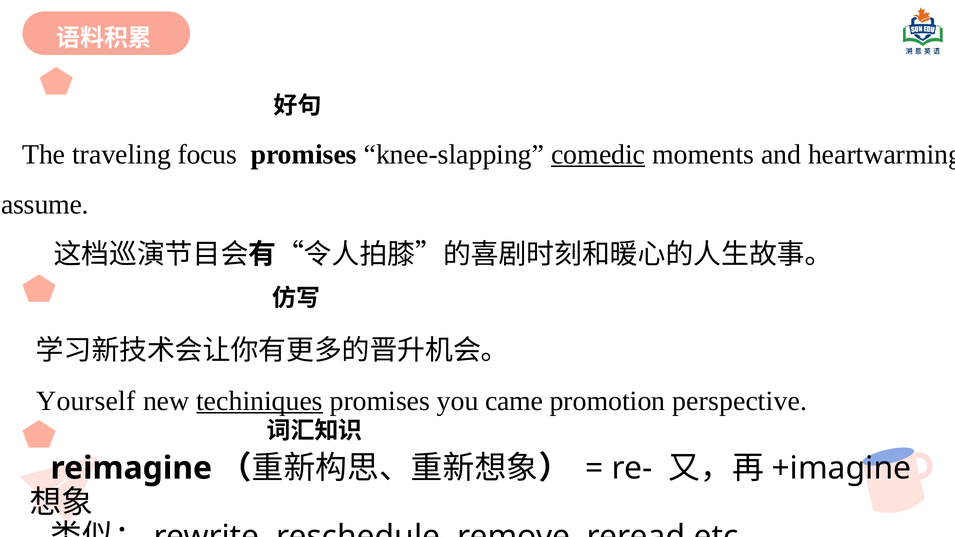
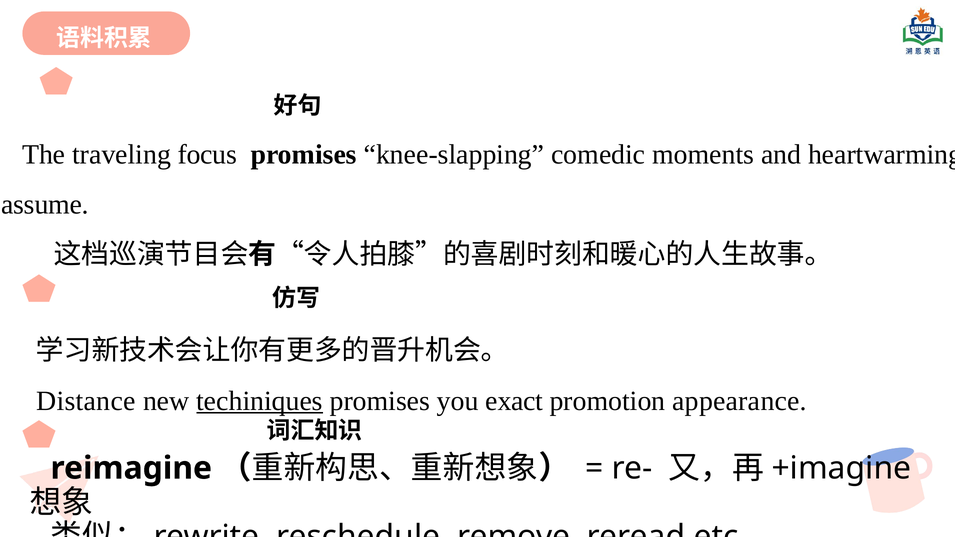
comedic underline: present -> none (598, 154)
Yourself: Yourself -> Distance (86, 401)
came: came -> exact (514, 401)
perspective: perspective -> appearance (740, 401)
